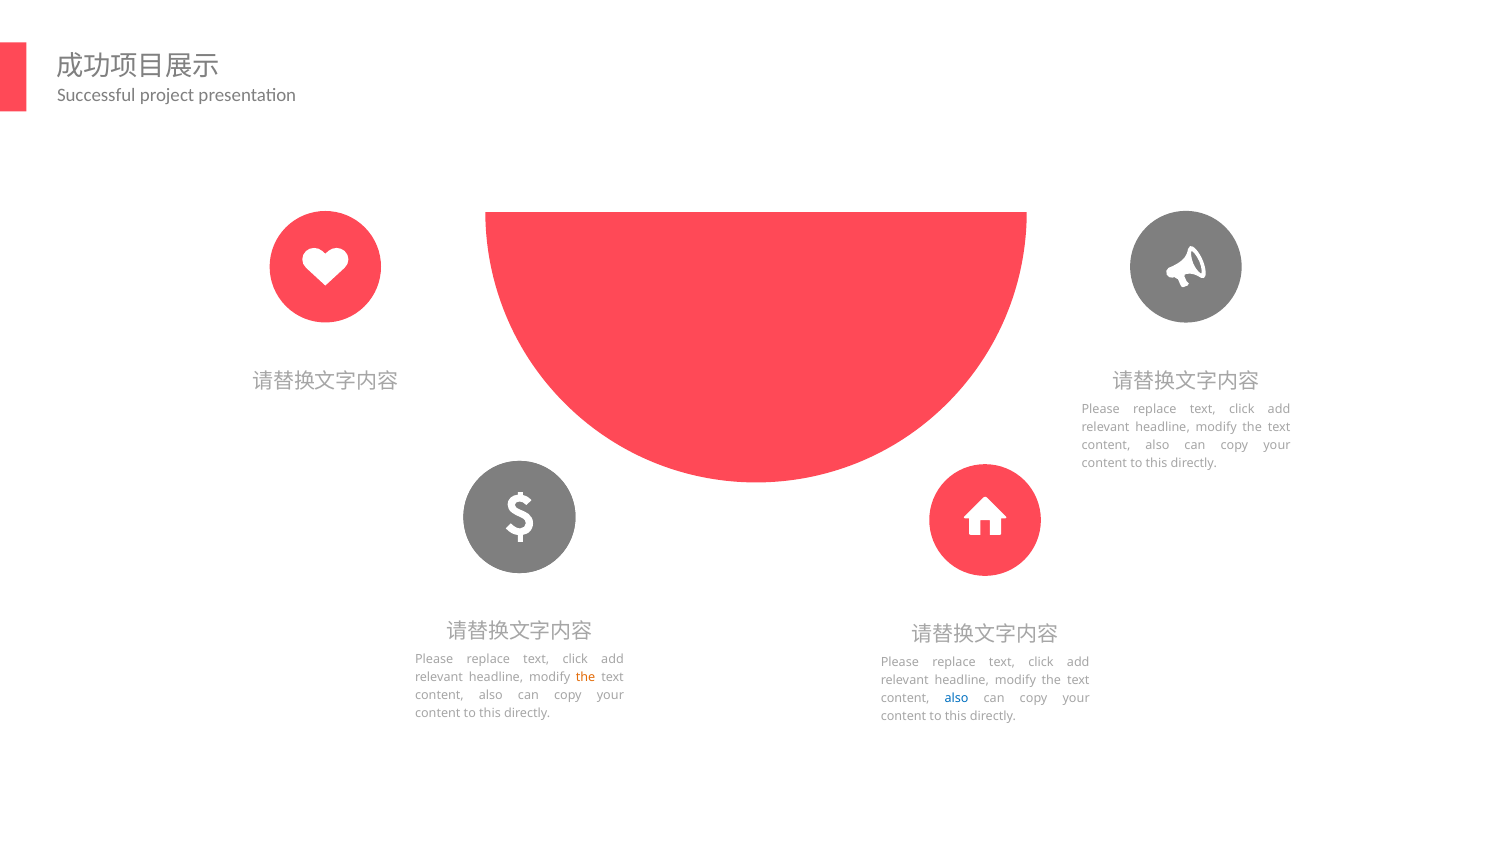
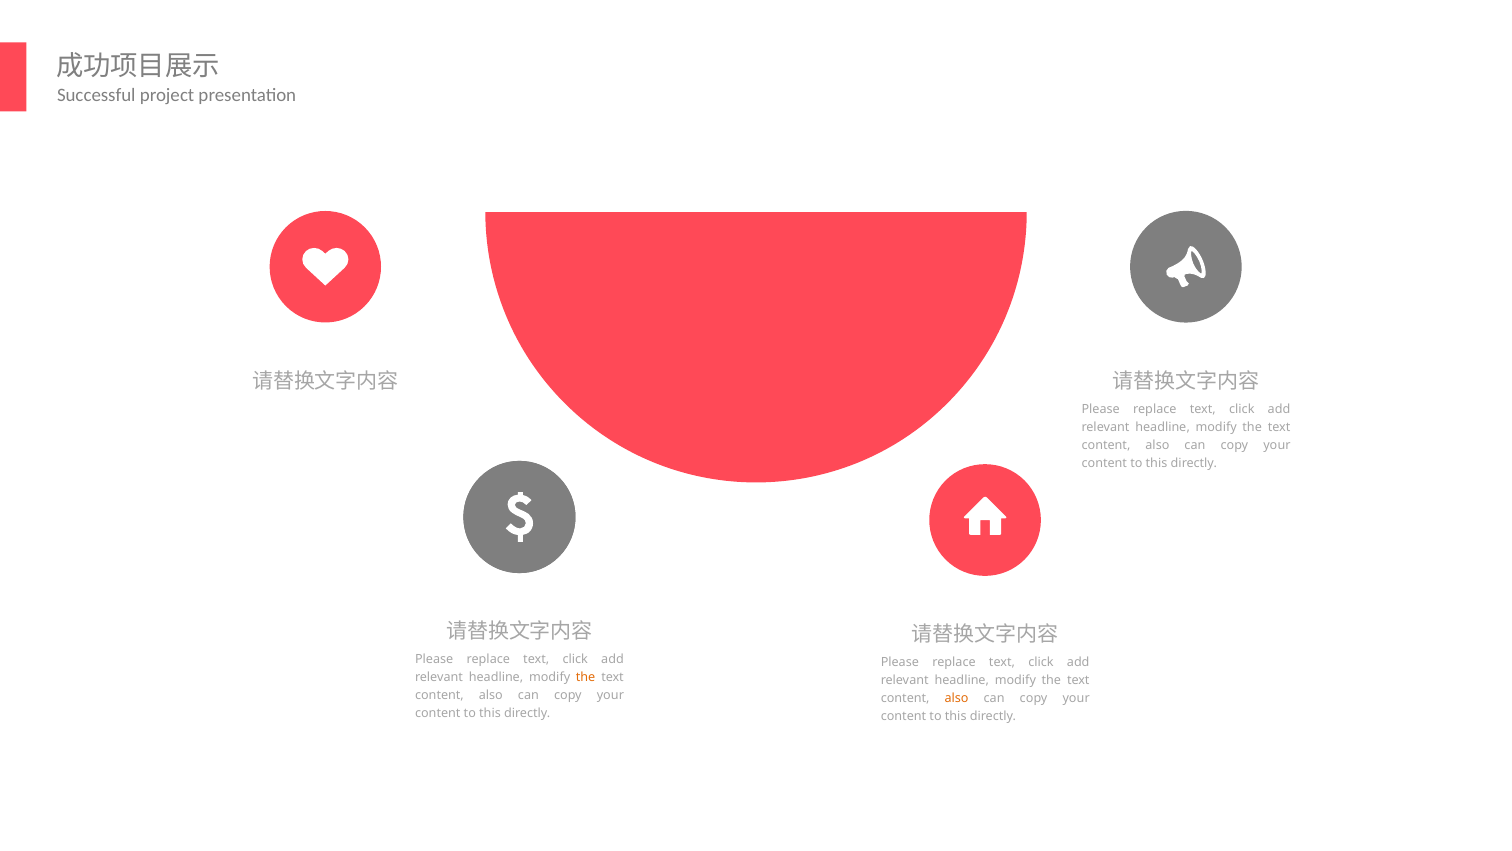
also colour: blue -> orange (957, 698)
